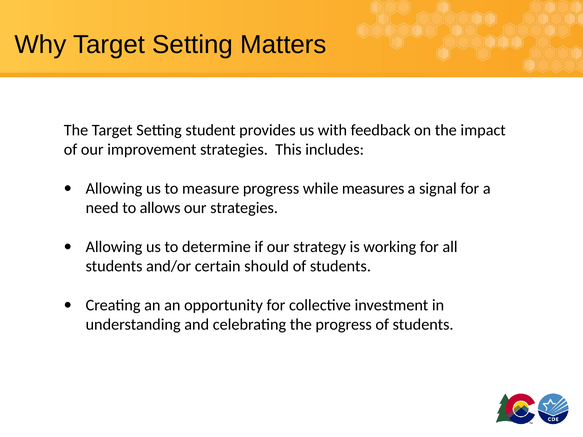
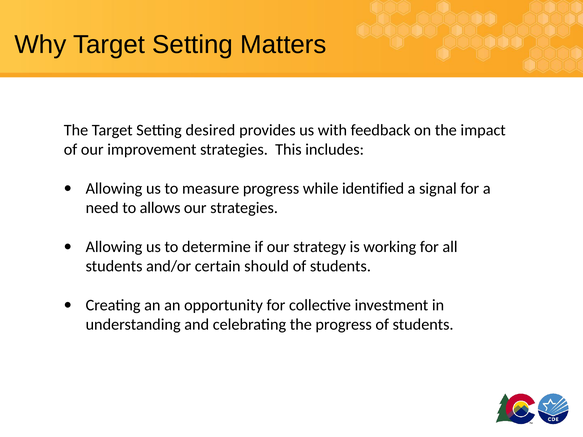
student: student -> desired (210, 130)
measures: measures -> identified (373, 189)
